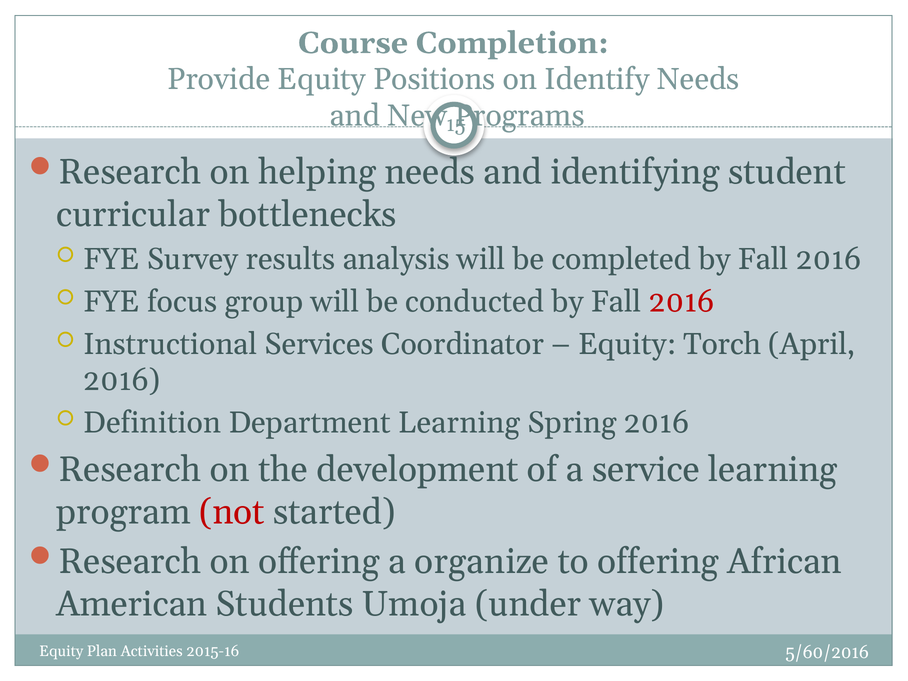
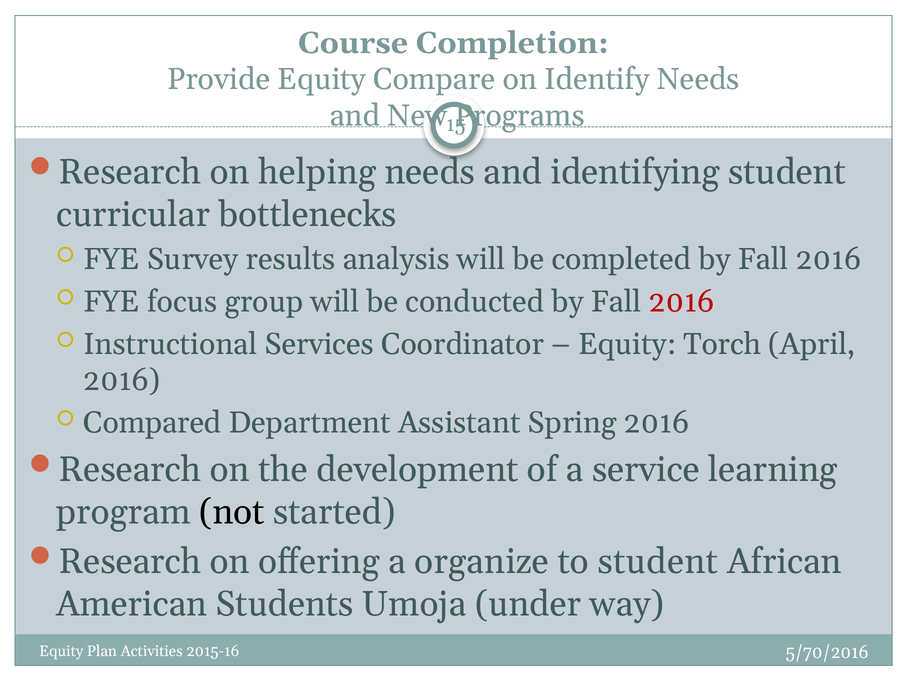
Positions: Positions -> Compare (434, 79)
Definition: Definition -> Compared (152, 423)
Department Learning: Learning -> Assistant (459, 423)
not colour: red -> black (232, 512)
to offering: offering -> student (658, 561)
5/60/2016: 5/60/2016 -> 5/70/2016 (827, 652)
